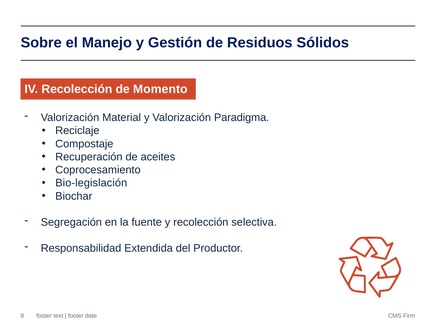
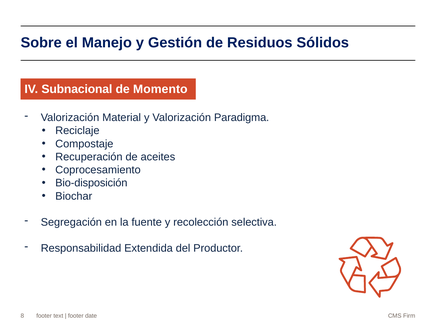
IV Recolección: Recolección -> Subnacional (77, 89)
Bio-legislación: Bio-legislación -> Bio-disposición (91, 183)
